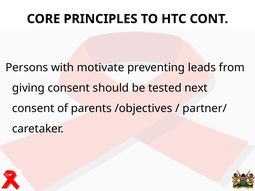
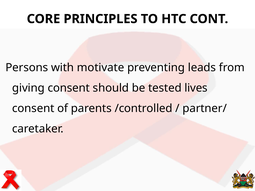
next: next -> lives (196, 88)
/objectives: /objectives -> /controlled (144, 108)
